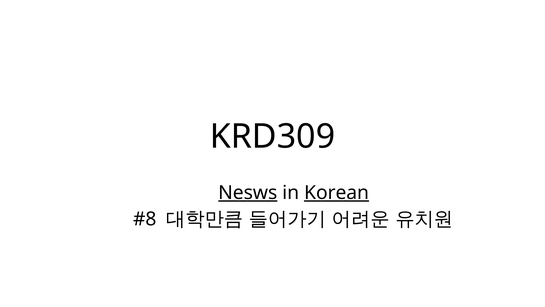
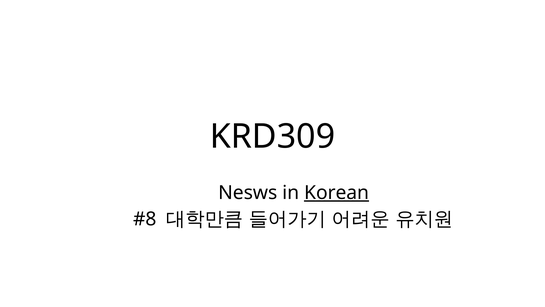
Nesws underline: present -> none (248, 192)
